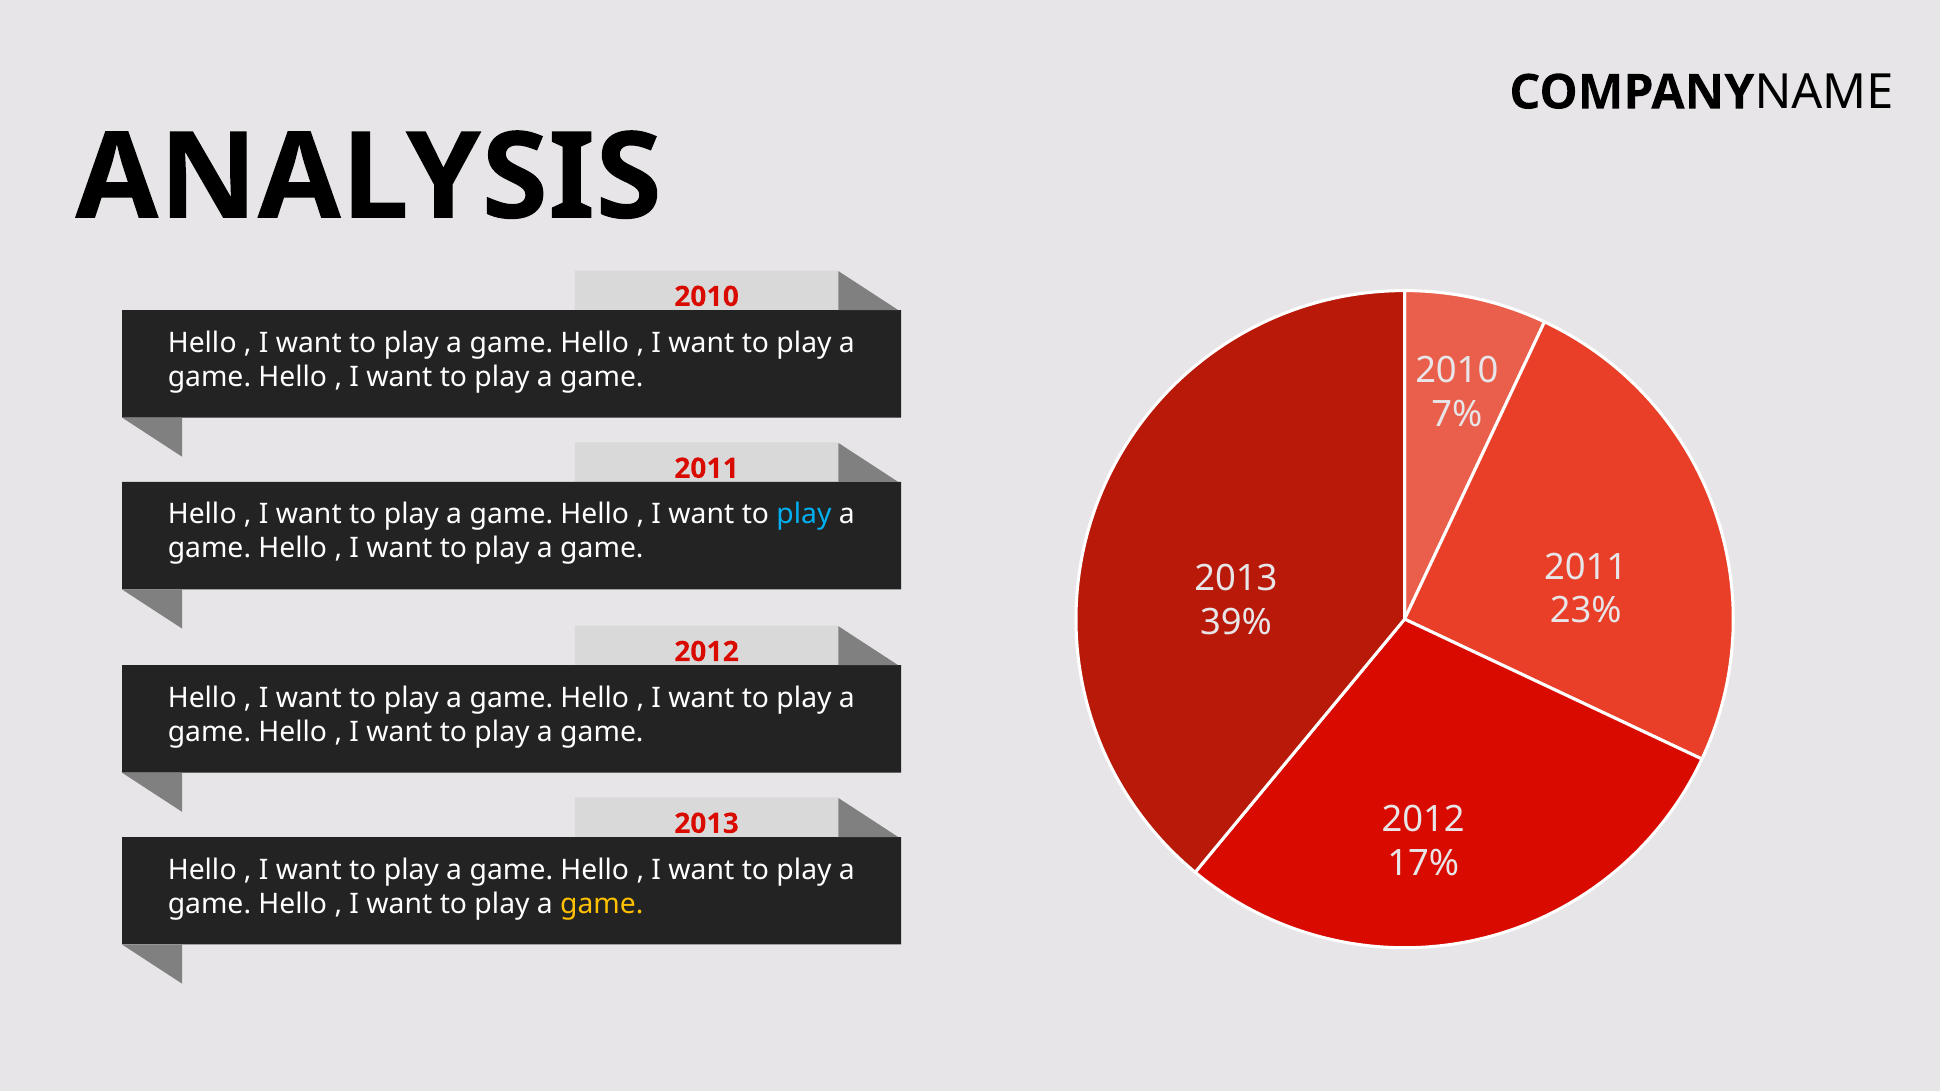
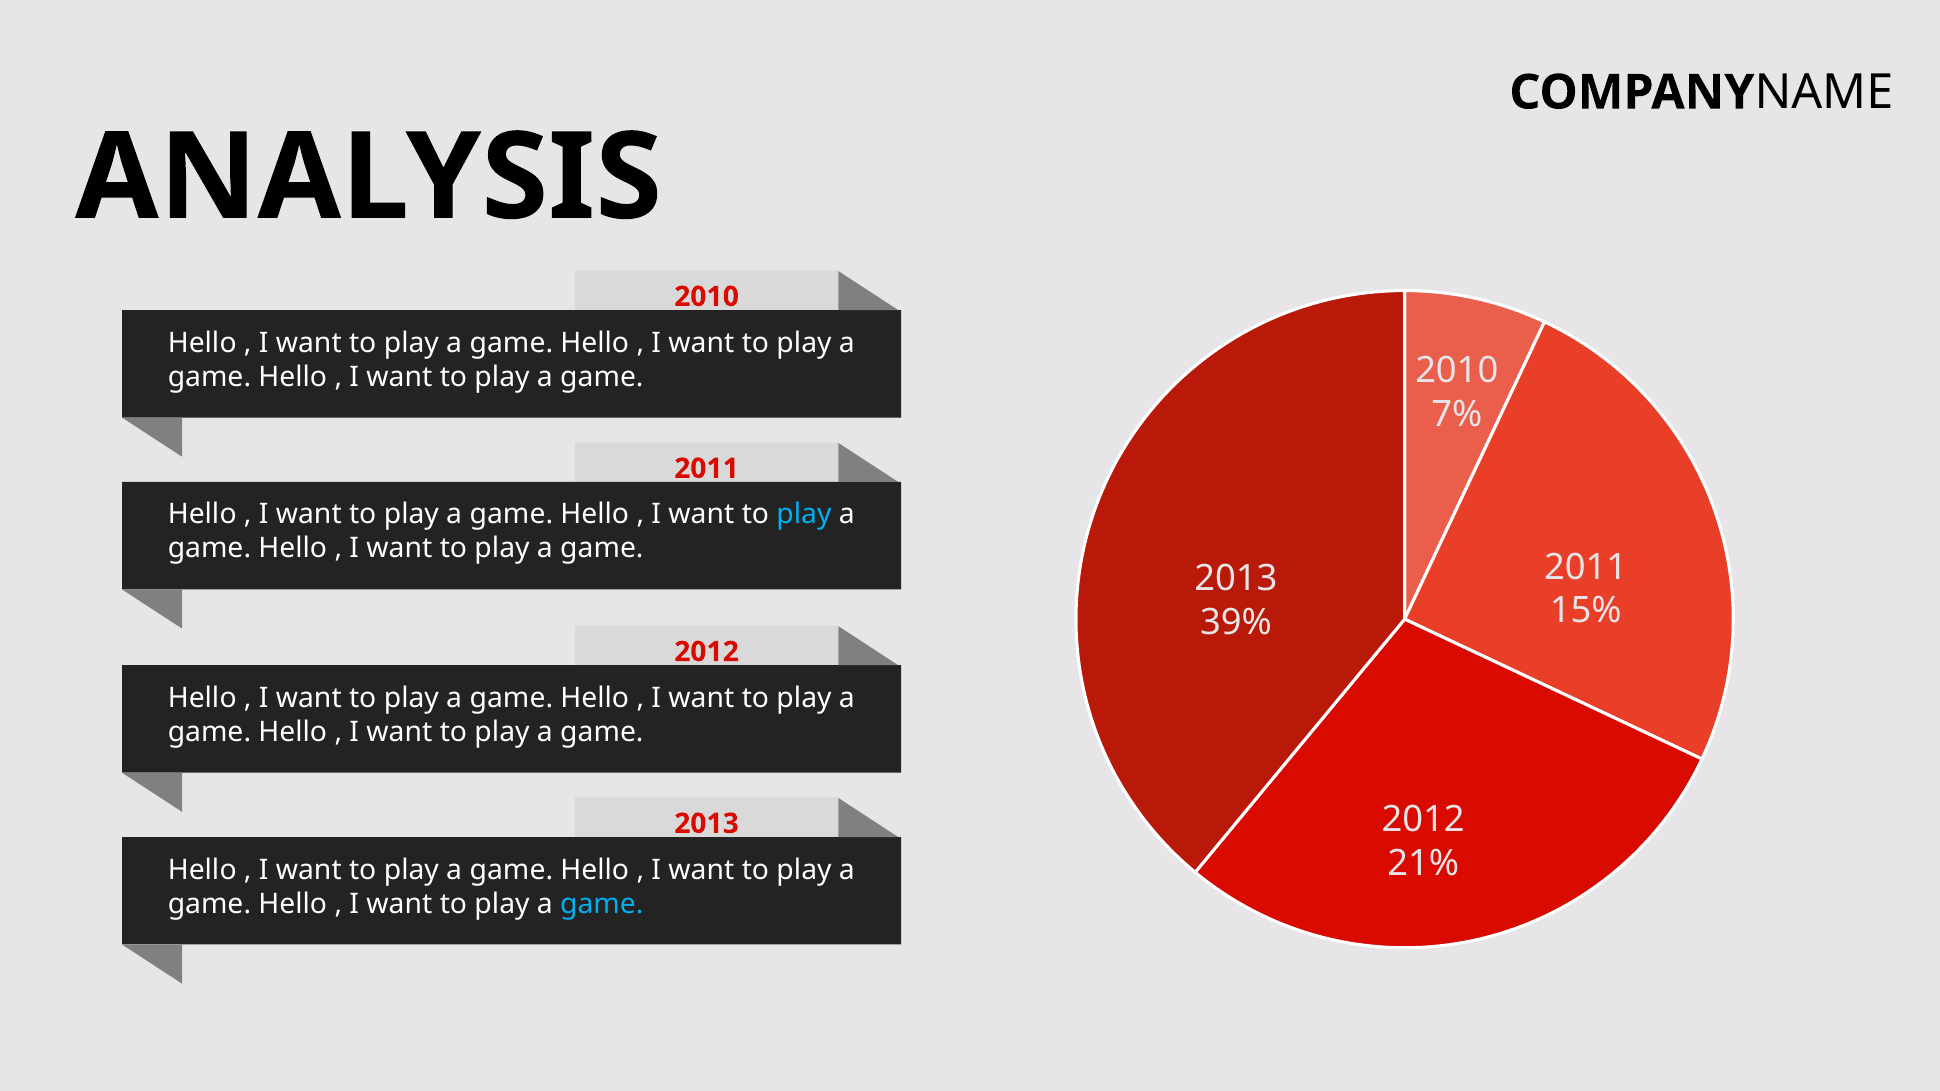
23%: 23% -> 15% (1586, 611)
17%: 17% -> 21% (1423, 863)
game colour: yellow -> light blue (602, 904)
